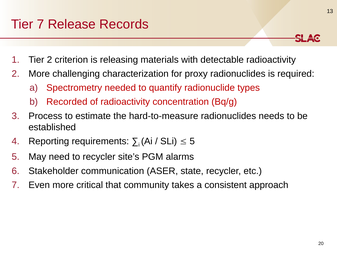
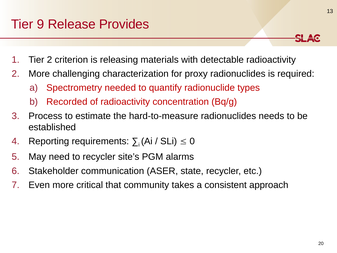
Tier 7: 7 -> 9 (41, 24)
Records: Records -> Provides (124, 24)
5: 5 -> 0 (192, 141)
